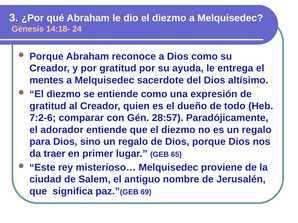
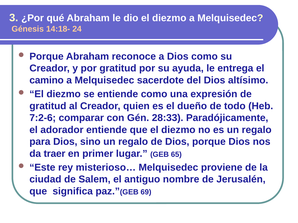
mentes: mentes -> camino (47, 80)
28:57: 28:57 -> 28:33 (168, 118)
